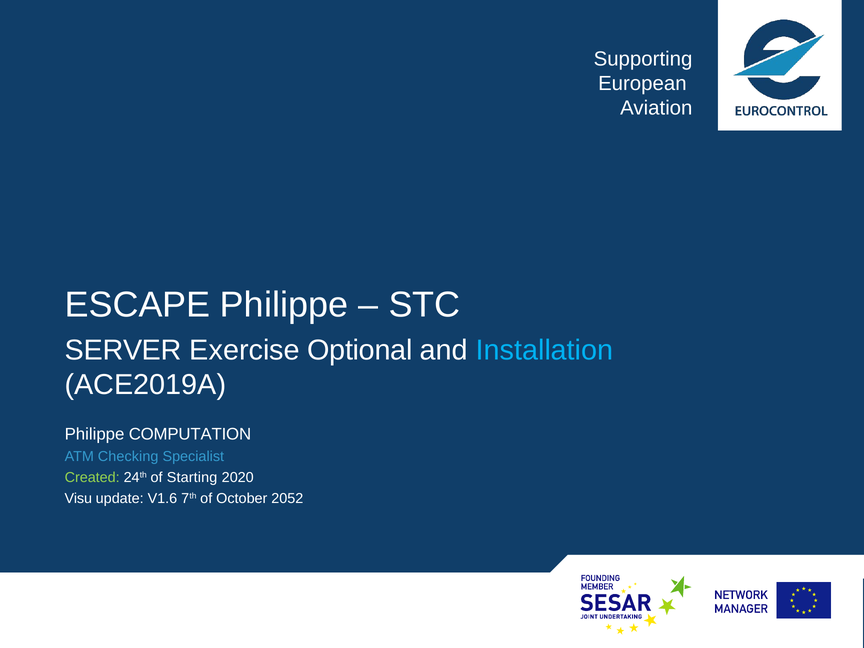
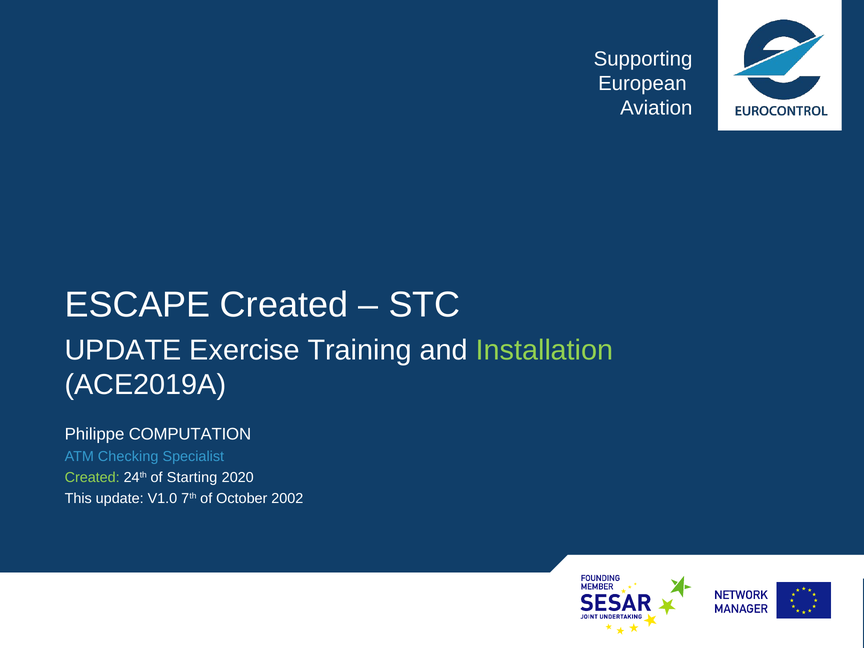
ESCAPE Philippe: Philippe -> Created (284, 305)
SERVER: SERVER -> UPDATE (123, 350)
Optional: Optional -> Training (360, 350)
Installation colour: light blue -> light green (545, 350)
Visu: Visu -> This (78, 498)
V1.6: V1.6 -> V1.0 (162, 498)
2052: 2052 -> 2002 (287, 498)
